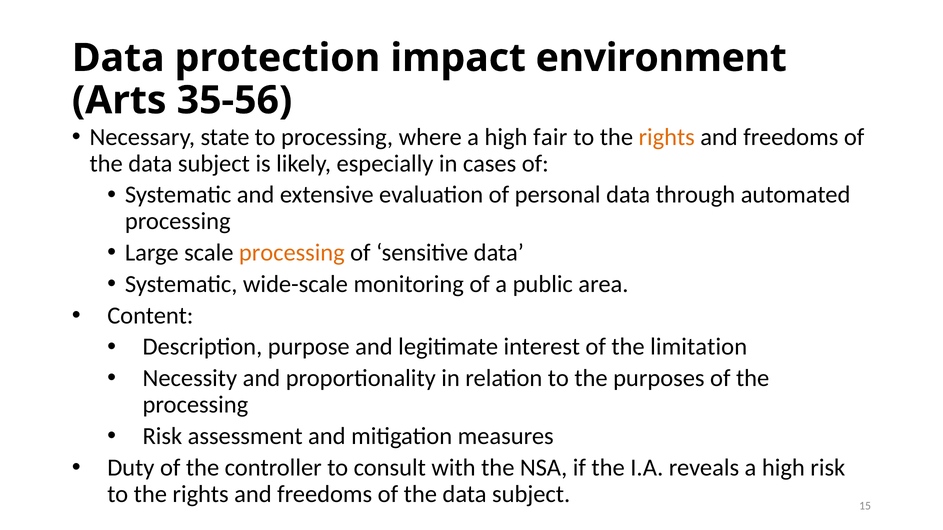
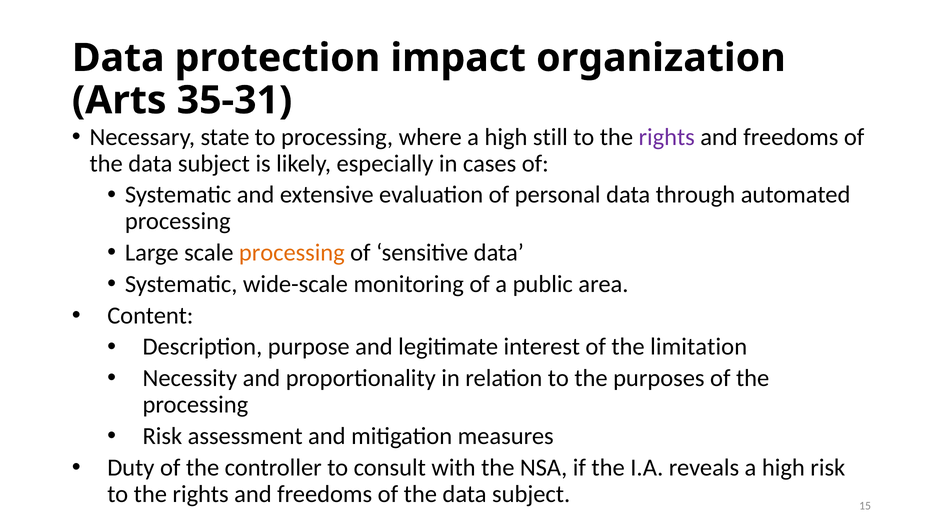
environment: environment -> organization (661, 58)
35-56: 35-56 -> 35-31 (234, 100)
fair: fair -> still (550, 137)
rights colour: orange -> purple (667, 137)
